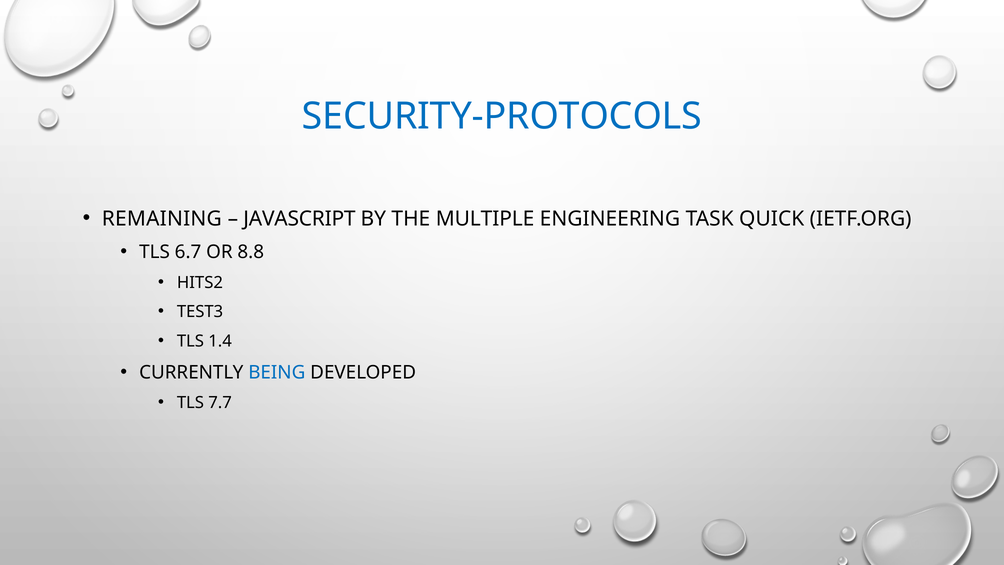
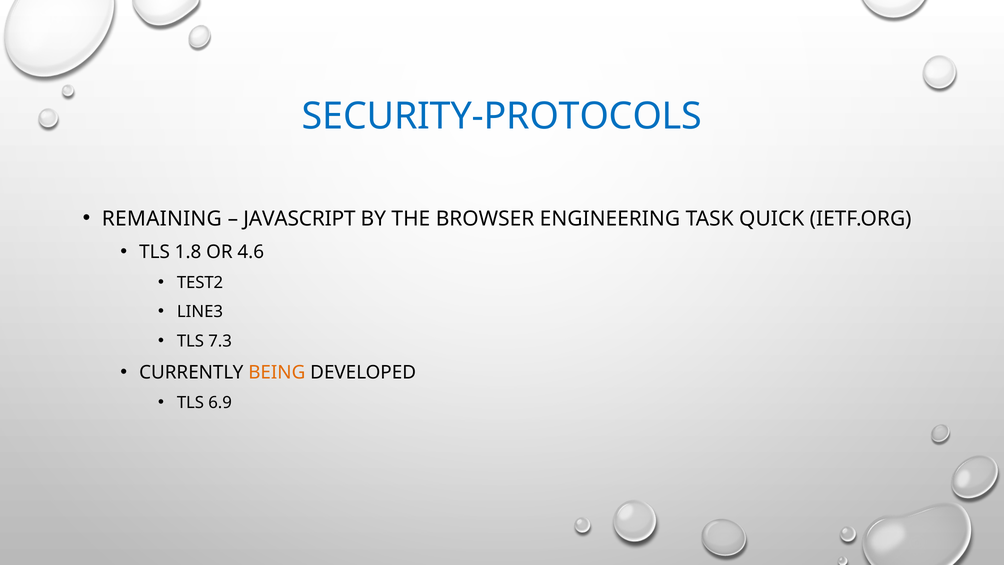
MULTIPLE: MULTIPLE -> BROWSER (485, 219)
6.7: 6.7 -> 1.8 (188, 252)
8.8: 8.8 -> 4.6 (251, 252)
HITS2: HITS2 -> TEST2 (200, 282)
TEST3: TEST3 -> LINE3 (200, 312)
1.4: 1.4 -> 7.3 (220, 341)
BEING colour: blue -> orange (277, 372)
7.7: 7.7 -> 6.9 (220, 403)
